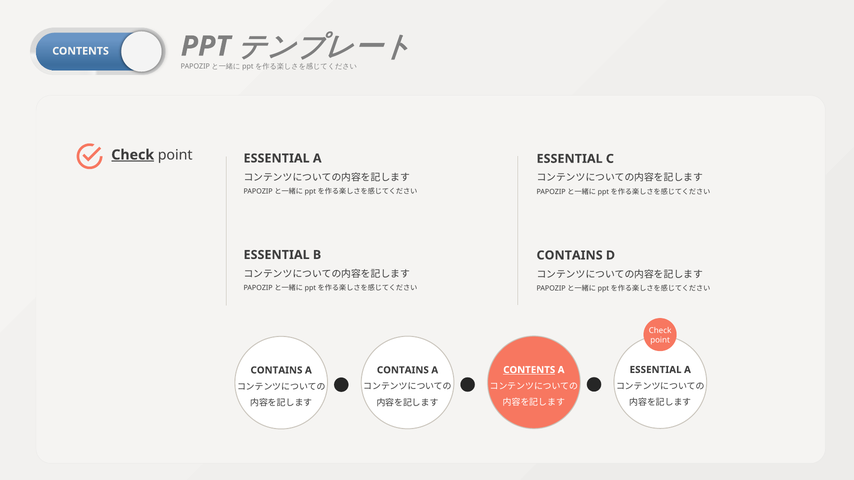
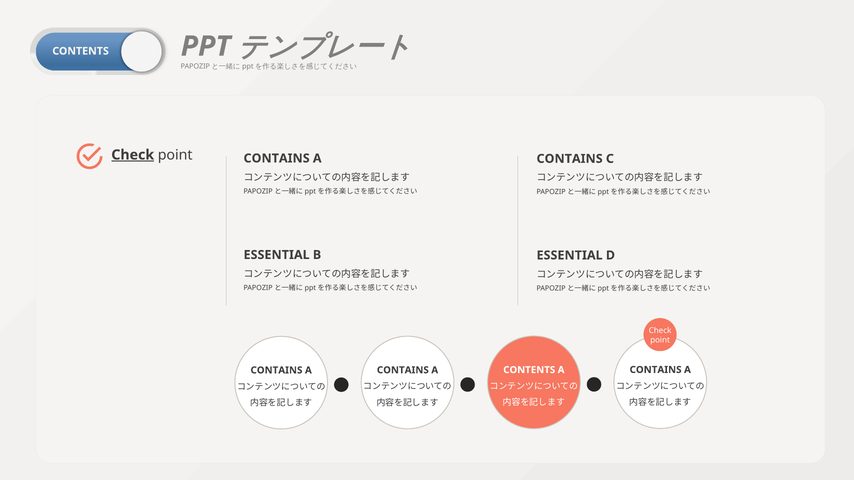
ESSENTIAL: ESSENTIAL -> CONTAINS (277, 158)
ESSENTIAL: ESSENTIAL -> CONTAINS (570, 159)
CONTAINS: CONTAINS -> ESSENTIAL (570, 255)
ESSENTIAL: ESSENTIAL -> CONTAINS (656, 370)
CONTENTS underline: present -> none (529, 370)
